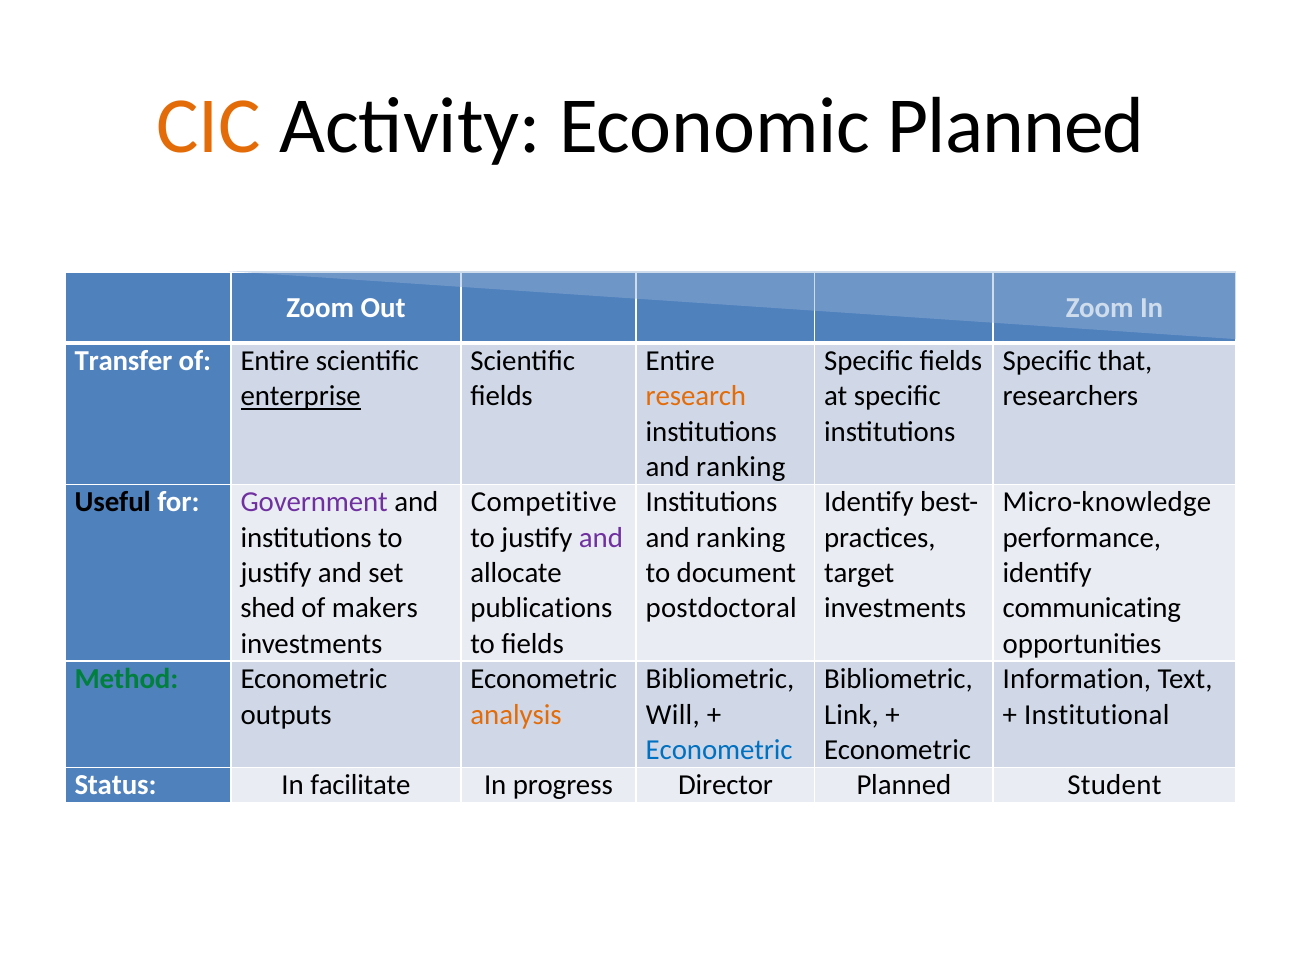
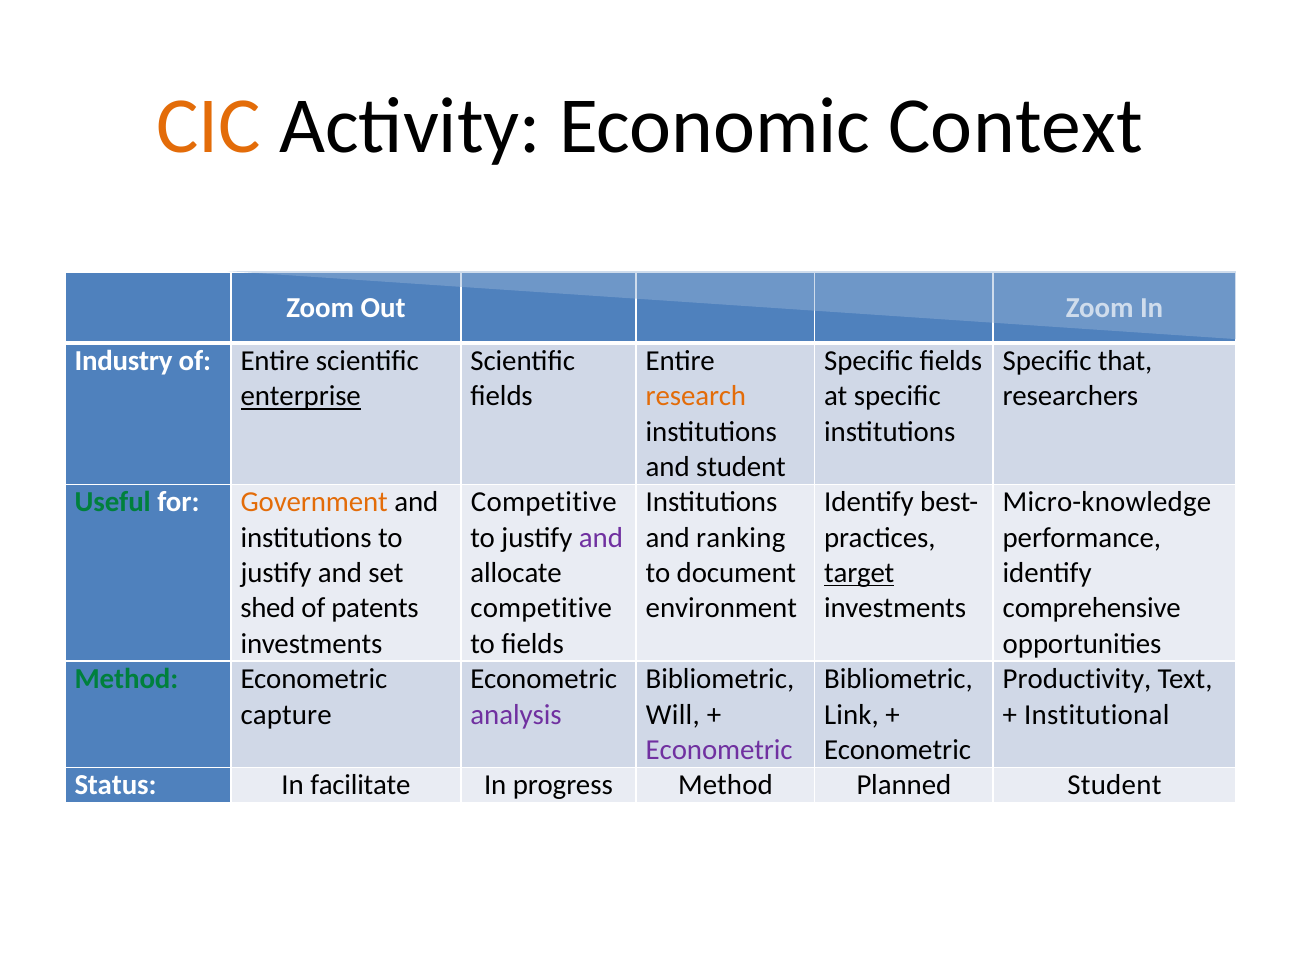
Economic Planned: Planned -> Context (1016, 126)
Transfer: Transfer -> Industry (124, 361)
ranking: ranking -> student (741, 467)
Useful colour: black -> green (113, 502)
Government colour: purple -> orange (314, 502)
target underline: none -> present (859, 573)
makers: makers -> patents (375, 608)
publications: publications -> competitive (541, 608)
postdoctoral: postdoctoral -> environment (721, 608)
communicating: communicating -> comprehensive (1092, 608)
Information: Information -> Productivity (1077, 679)
outputs: outputs -> capture (286, 714)
analysis colour: orange -> purple (516, 714)
Econometric colour: blue -> purple (719, 750)
progress Director: Director -> Method (725, 785)
